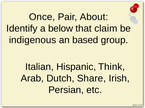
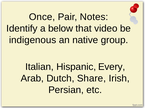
About: About -> Notes (94, 17)
claim: claim -> video (106, 29)
based: based -> native (85, 40)
Think: Think -> Every (112, 67)
